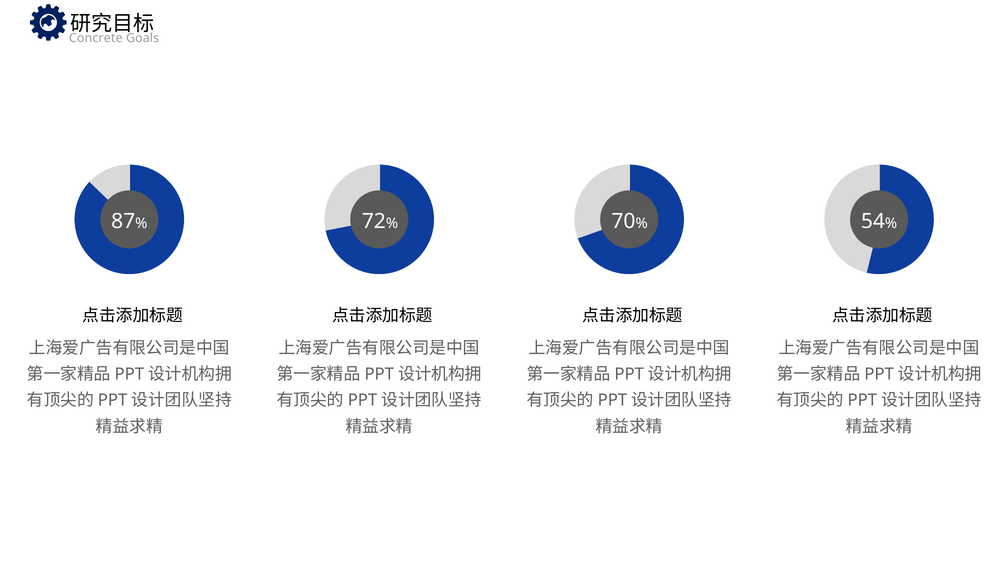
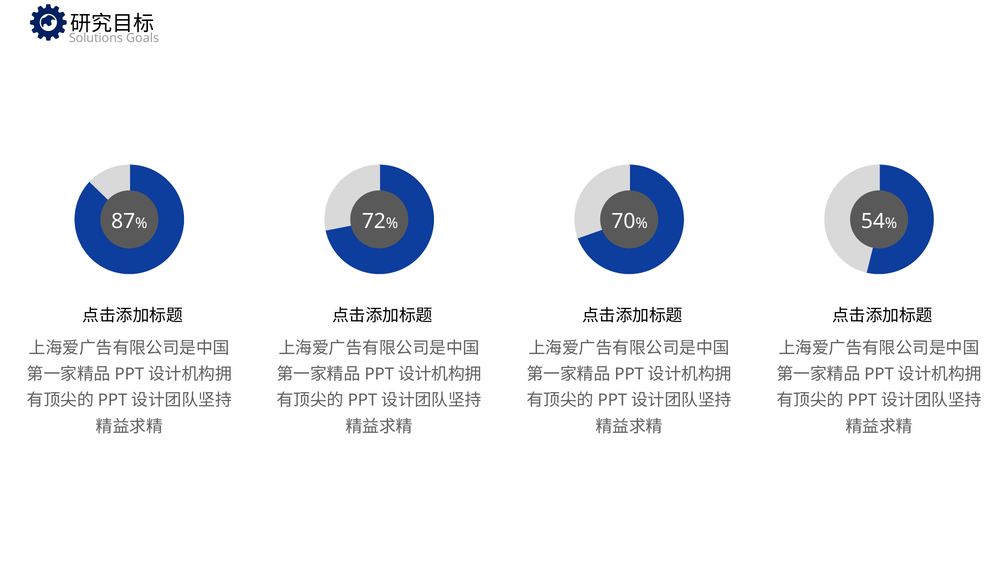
Concrete: Concrete -> Solutions (96, 38)
